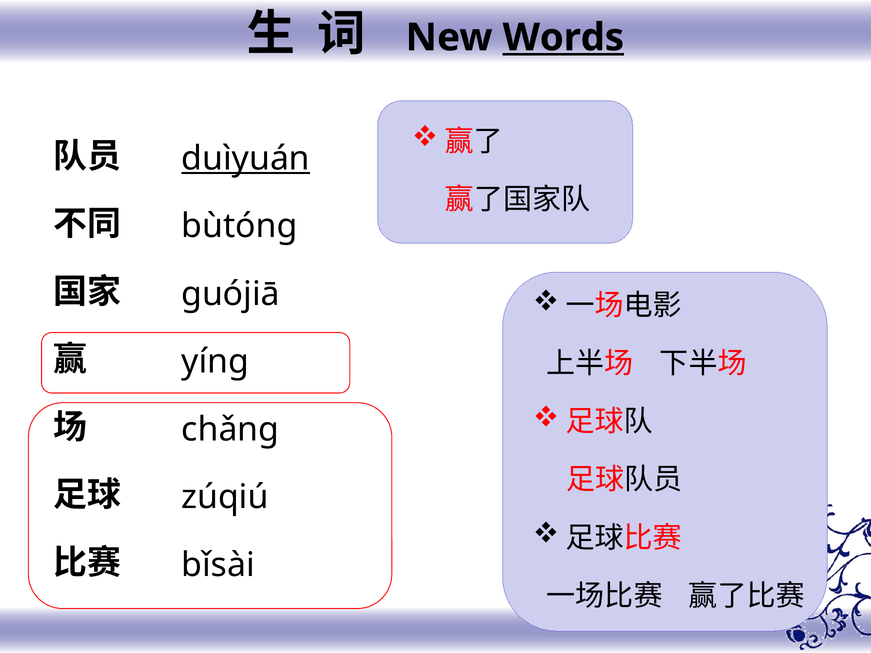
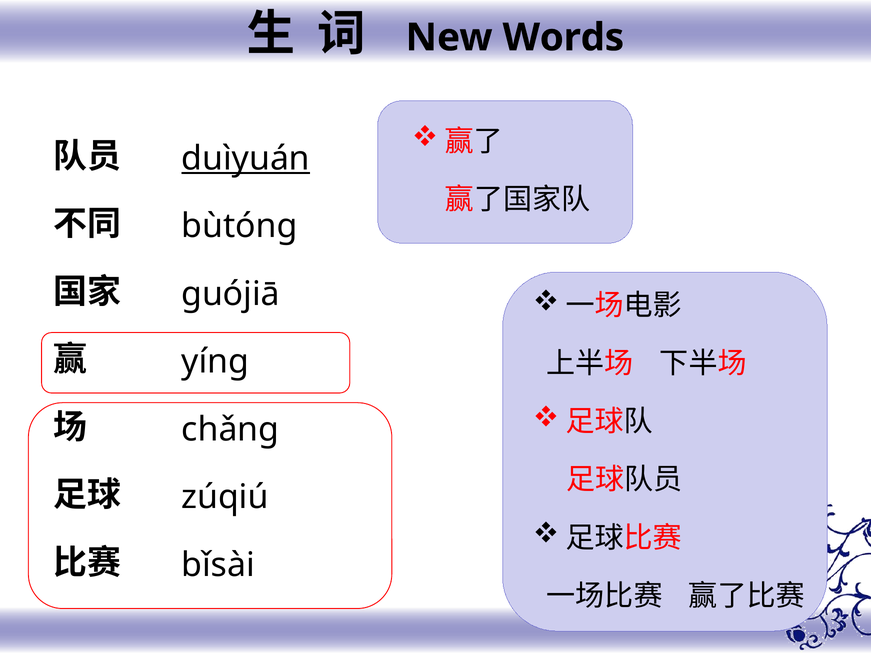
Words underline: present -> none (563, 38)
